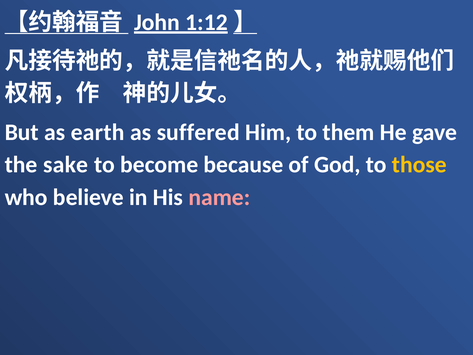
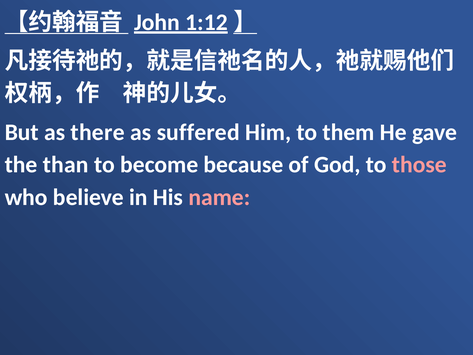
earth: earth -> there (98, 132)
sake: sake -> than (66, 165)
those colour: yellow -> pink (419, 165)
